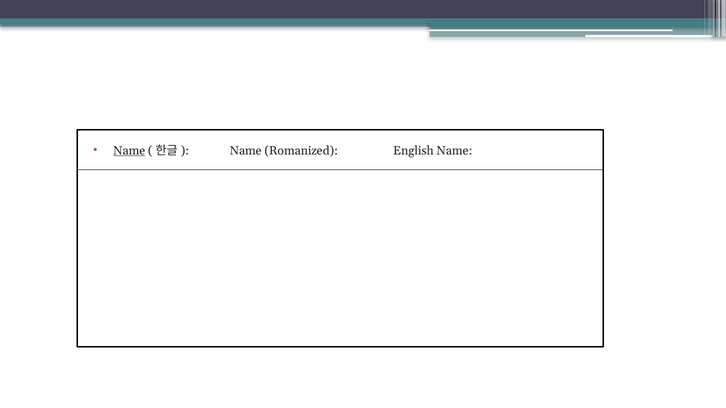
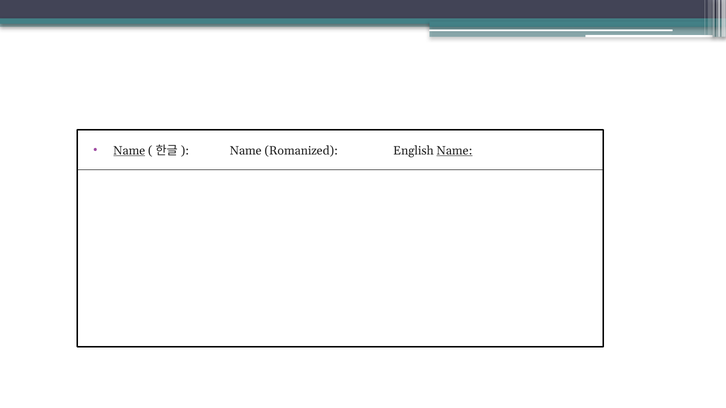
Name underline: none -> present (454, 151)
